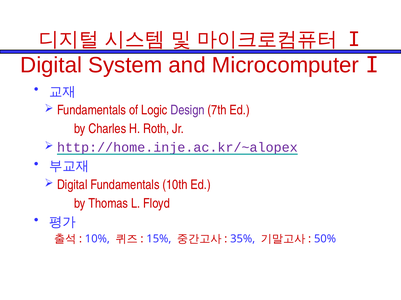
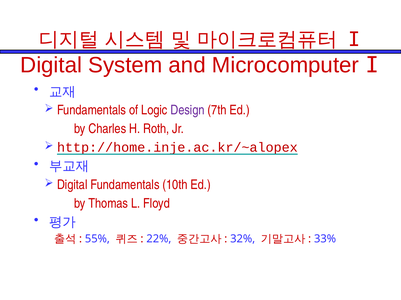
http://home.inje.ac.kr/~alopex colour: purple -> red (177, 148)
10%: 10% -> 55% (97, 240)
15%: 15% -> 22% (159, 240)
35%: 35% -> 32% (243, 240)
50%: 50% -> 33% (325, 240)
